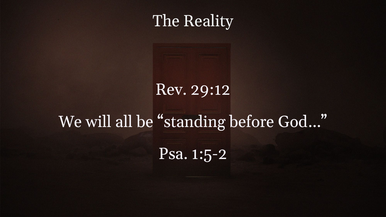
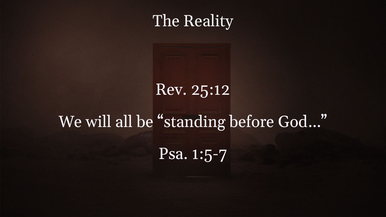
29:12: 29:12 -> 25:12 (211, 90)
1:5-2: 1:5-2 -> 1:5-7 (209, 154)
